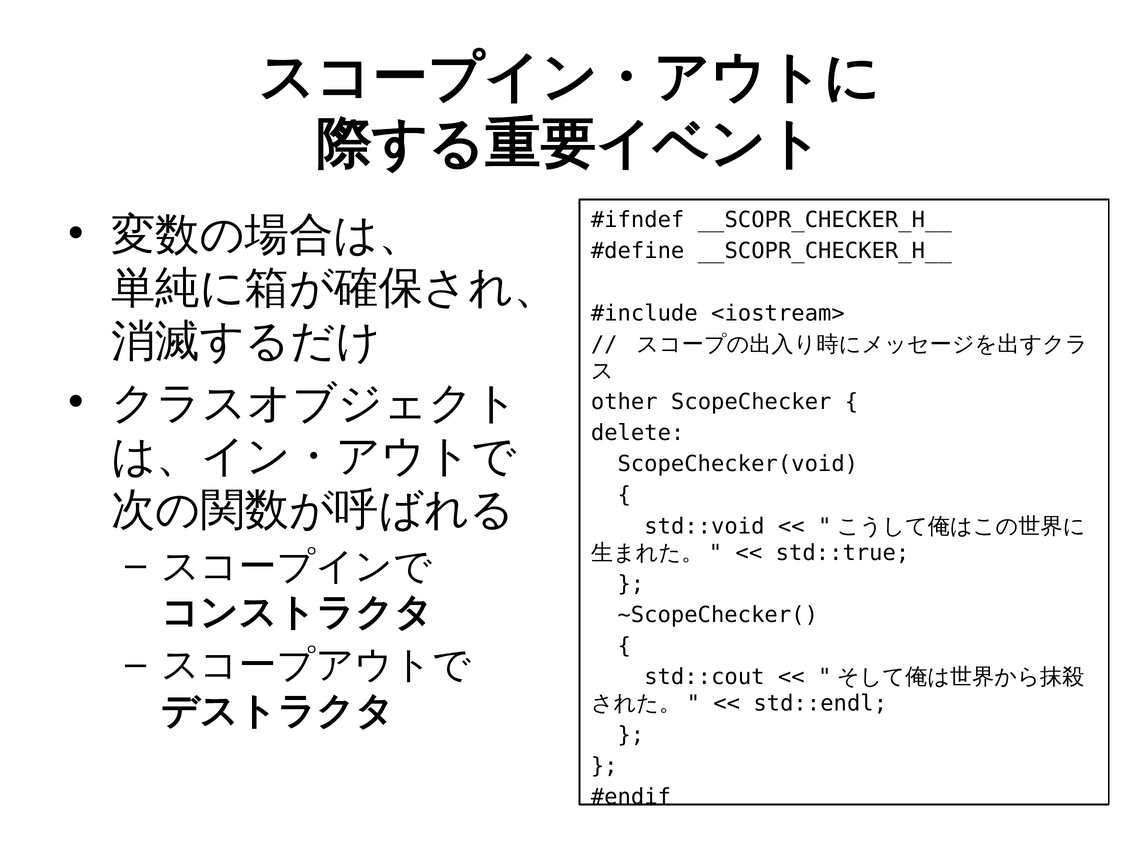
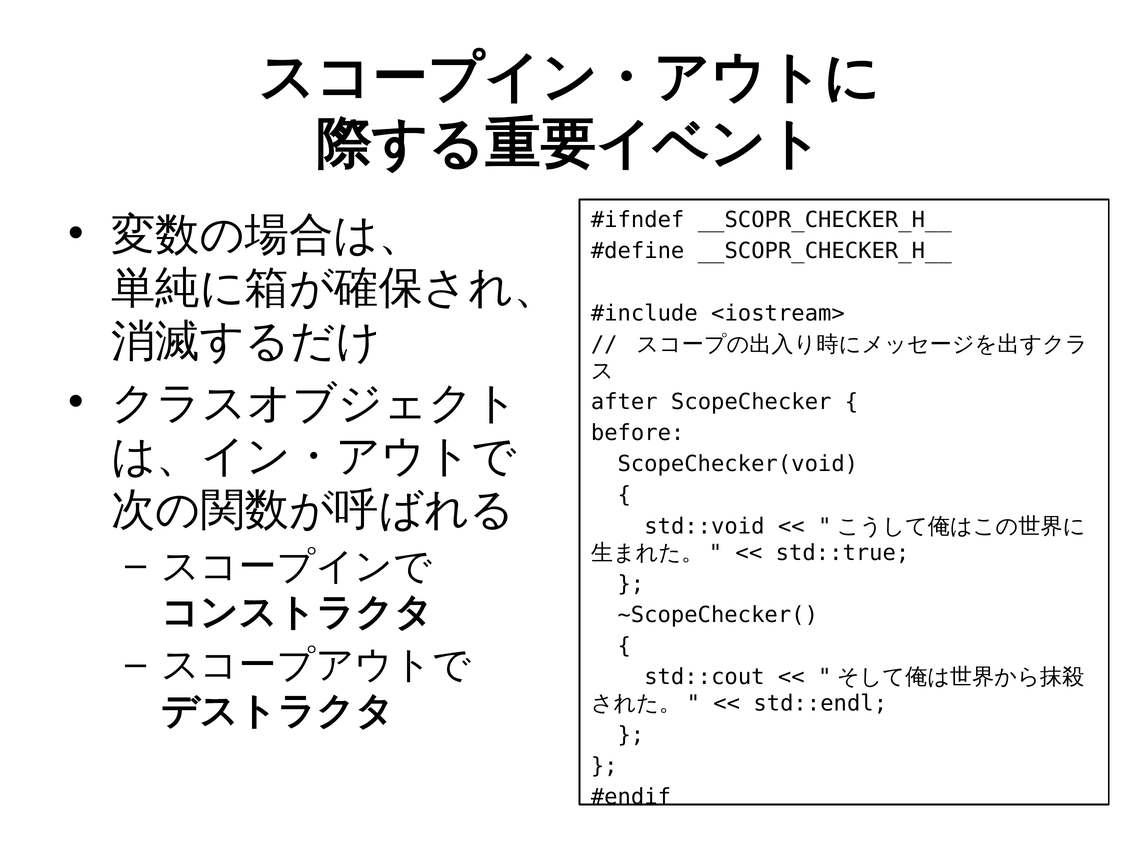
other: other -> after (624, 402)
delete: delete -> before (638, 433)
